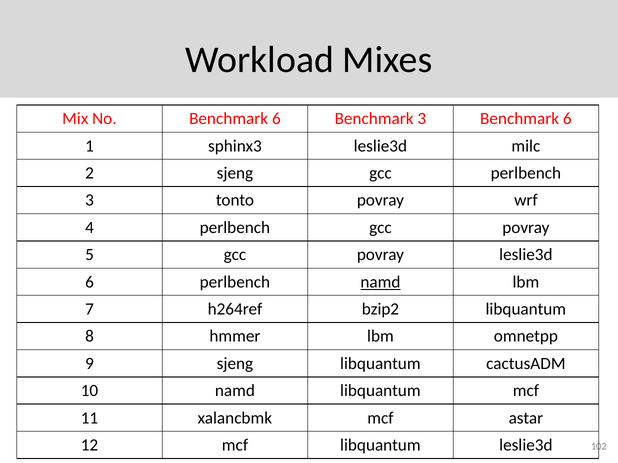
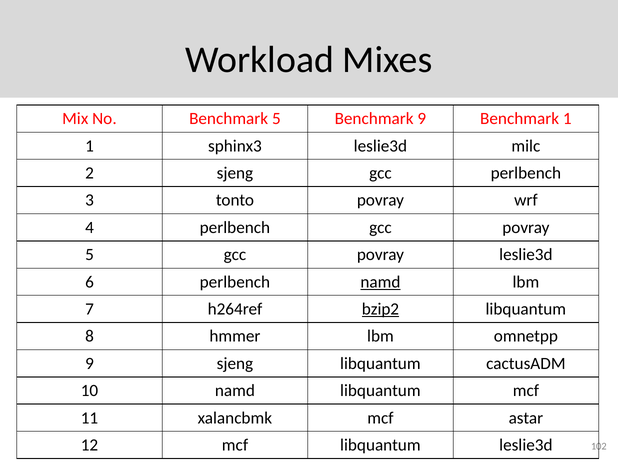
No Benchmark 6: 6 -> 5 (276, 119)
Benchmark 3: 3 -> 9 (422, 119)
6: 6 -> 1 (567, 119)
bzip2 underline: none -> present (380, 309)
